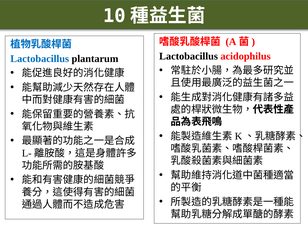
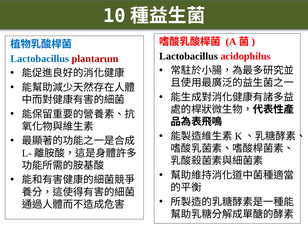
plantarum colour: black -> red (95, 59)
